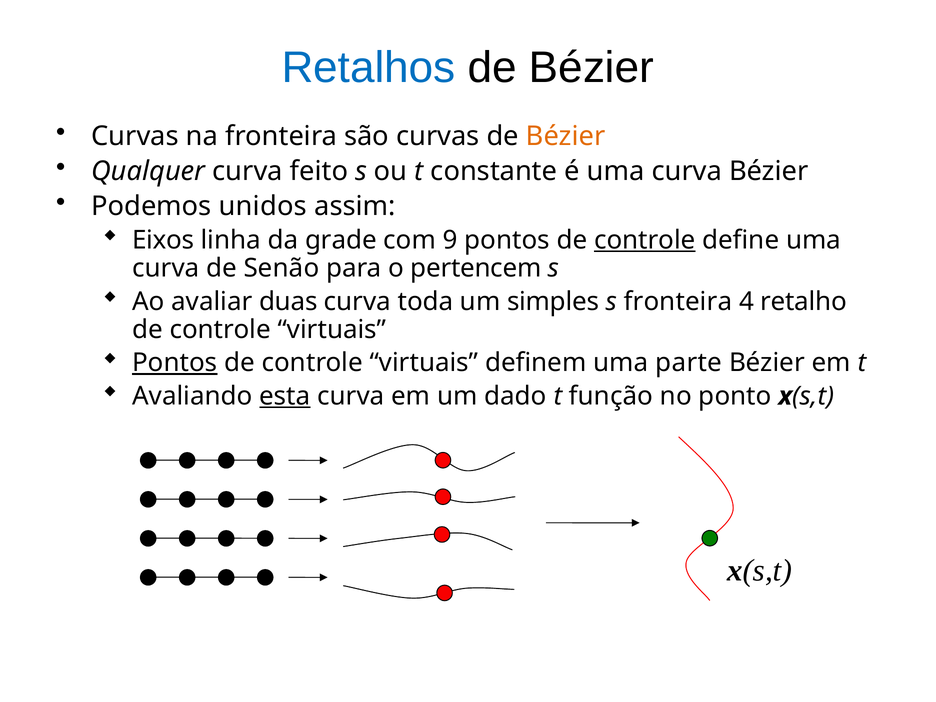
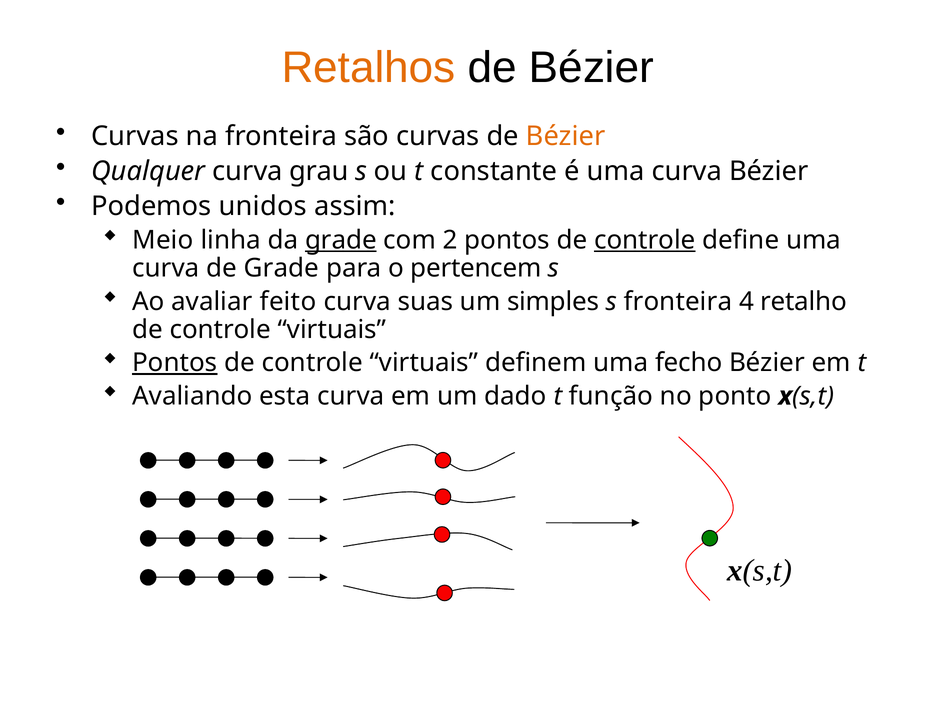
Retalhos colour: blue -> orange (369, 68)
feito: feito -> grau (319, 171)
Eixos: Eixos -> Meio (163, 240)
grade underline: none -> present (341, 240)
9: 9 -> 2 (450, 240)
de Senão: Senão -> Grade (281, 268)
duas: duas -> feito (288, 301)
toda: toda -> suas (425, 301)
parte: parte -> fecho (689, 363)
esta underline: present -> none (285, 396)
